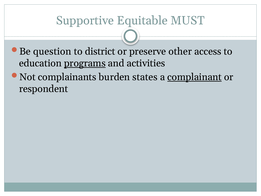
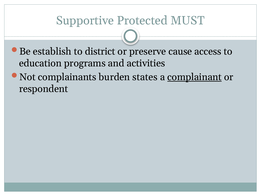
Equitable: Equitable -> Protected (142, 21)
question: question -> establish (52, 51)
other: other -> cause (180, 51)
programs underline: present -> none (85, 63)
